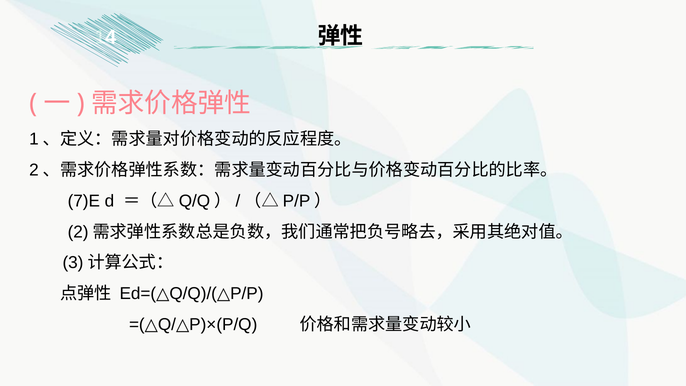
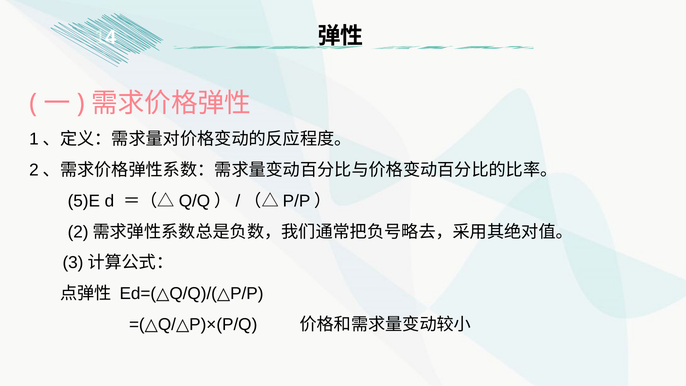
7)E: 7)E -> 5)E (84, 201)
